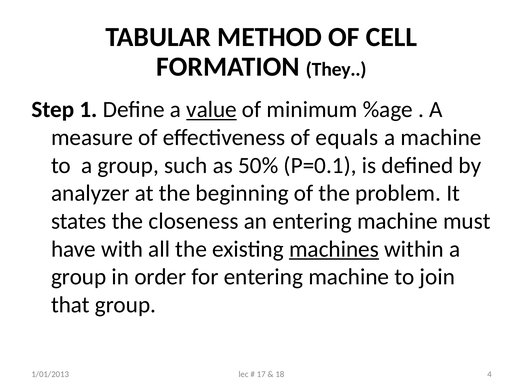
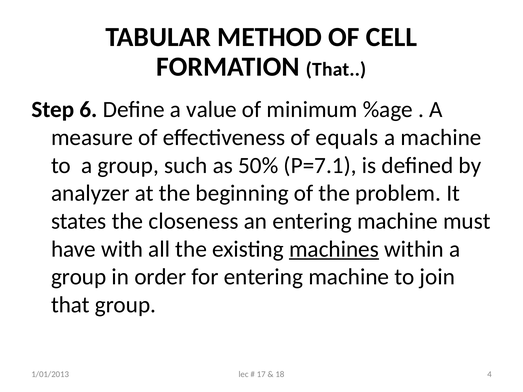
FORMATION They: They -> That (336, 70)
1: 1 -> 6 (89, 110)
value underline: present -> none (212, 110)
P=0.1: P=0.1 -> P=7.1 (320, 166)
